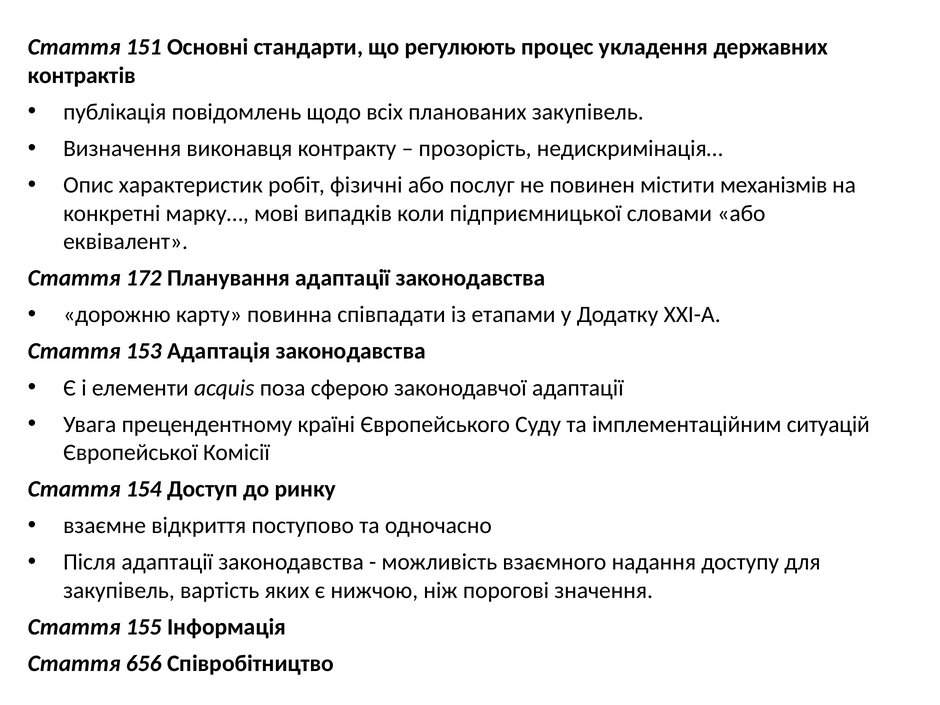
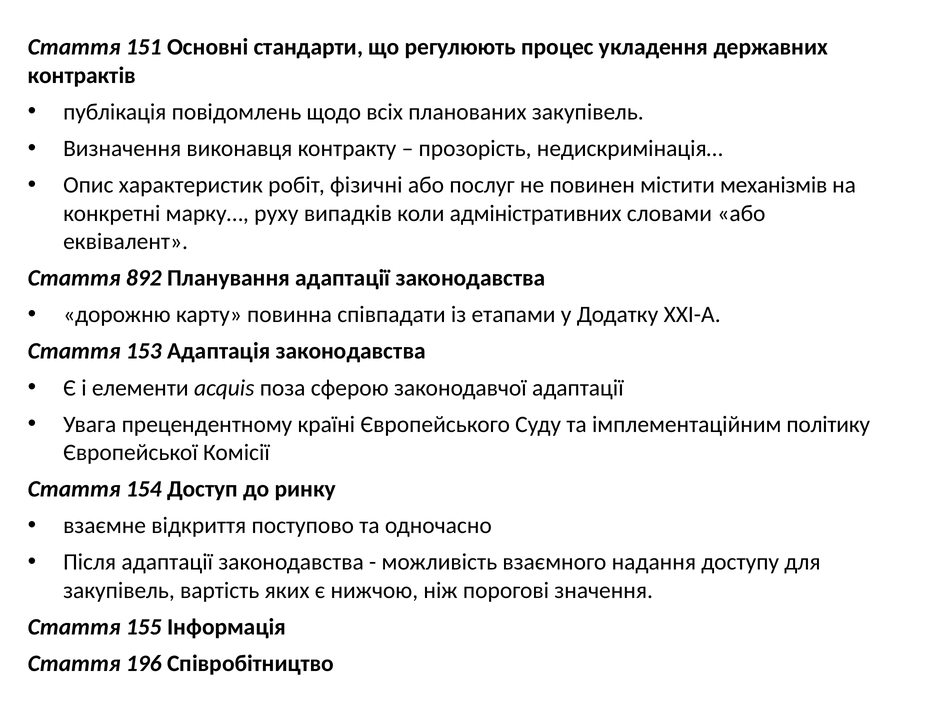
мові: мові -> руху (276, 213)
підприємницької: підприємницької -> адміністративних (536, 213)
172: 172 -> 892 (144, 278)
ситуацій: ситуацій -> політику (828, 424)
656: 656 -> 196 (144, 664)
